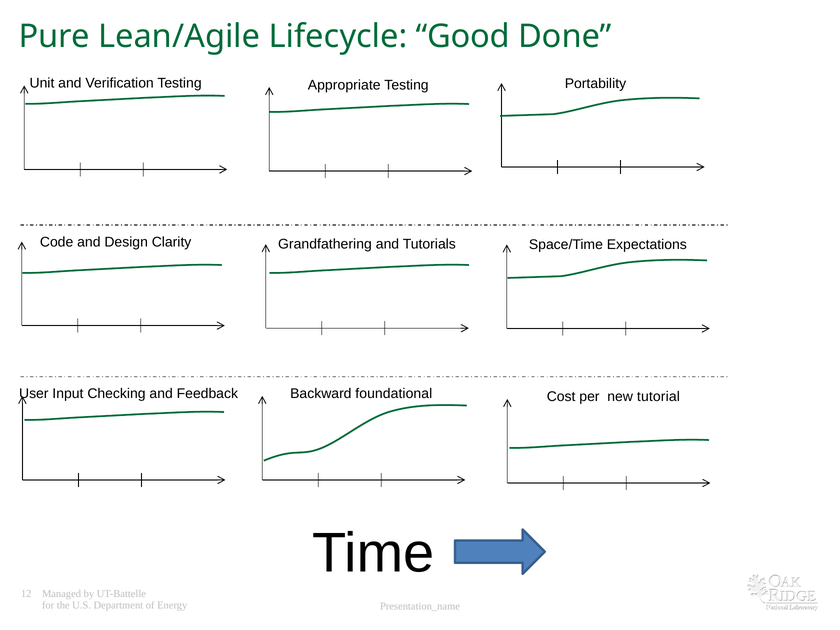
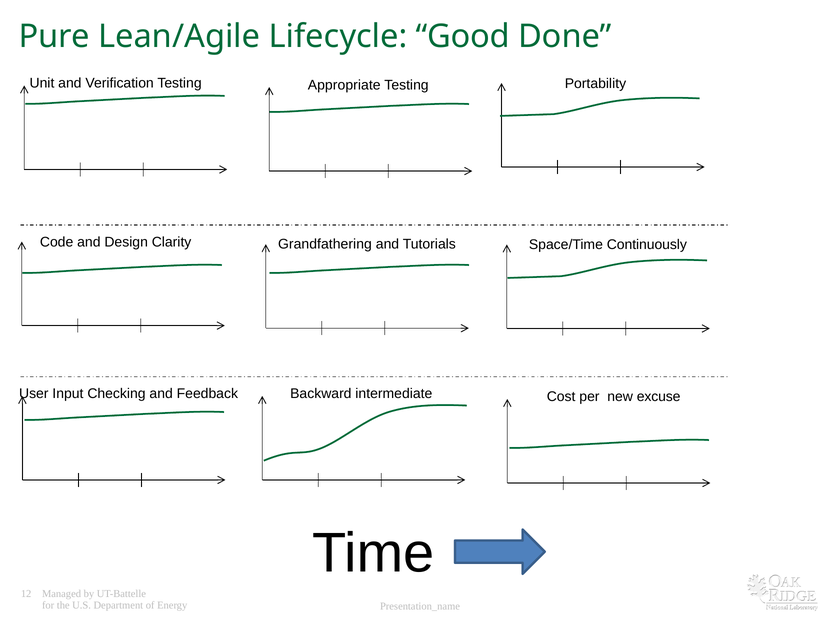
Expectations: Expectations -> Continuously (647, 244)
foundational: foundational -> intermediate (394, 394)
tutorial: tutorial -> excuse (659, 397)
